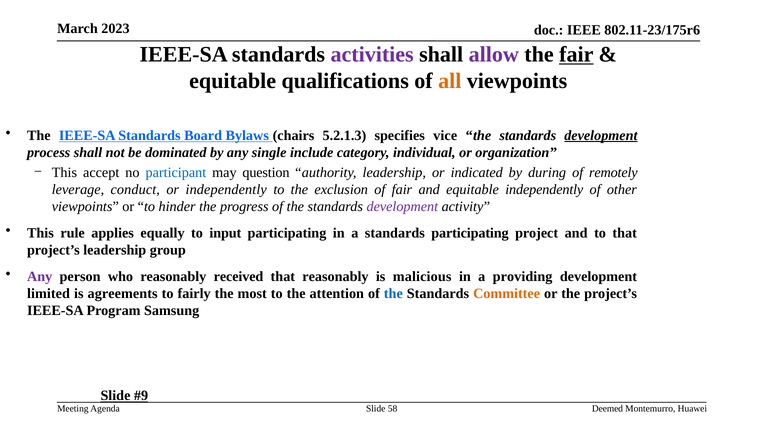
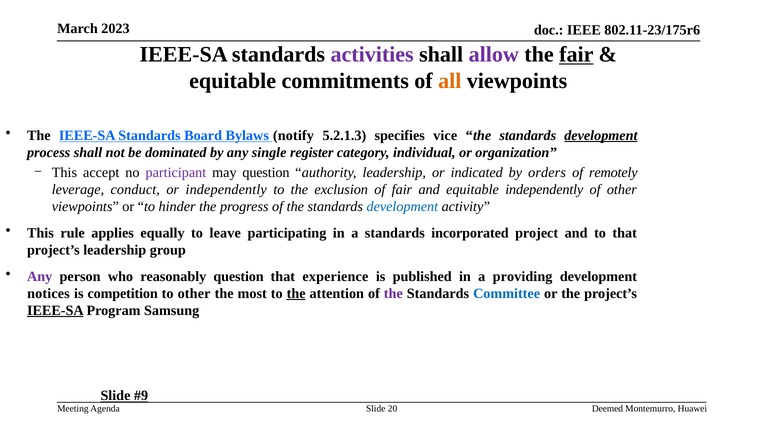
qualifications: qualifications -> commitments (345, 81)
chairs: chairs -> notify (293, 135)
include: include -> register (312, 152)
participant colour: blue -> purple (176, 172)
during: during -> orders (547, 172)
development colour: purple -> blue (402, 206)
input: input -> leave (225, 233)
standards participating: participating -> incorporated (470, 233)
reasonably received: received -> question (239, 276)
that reasonably: reasonably -> experience (335, 276)
malicious: malicious -> published (422, 276)
limited: limited -> notices (48, 293)
agreements: agreements -> competition (123, 293)
to fairly: fairly -> other (194, 293)
the underline: none -> present (296, 293)
the colour: blue -> purple (393, 293)
Committee colour: orange -> blue (507, 293)
IEEE-SA underline: none -> present (55, 310)
58: 58 -> 20 (393, 408)
